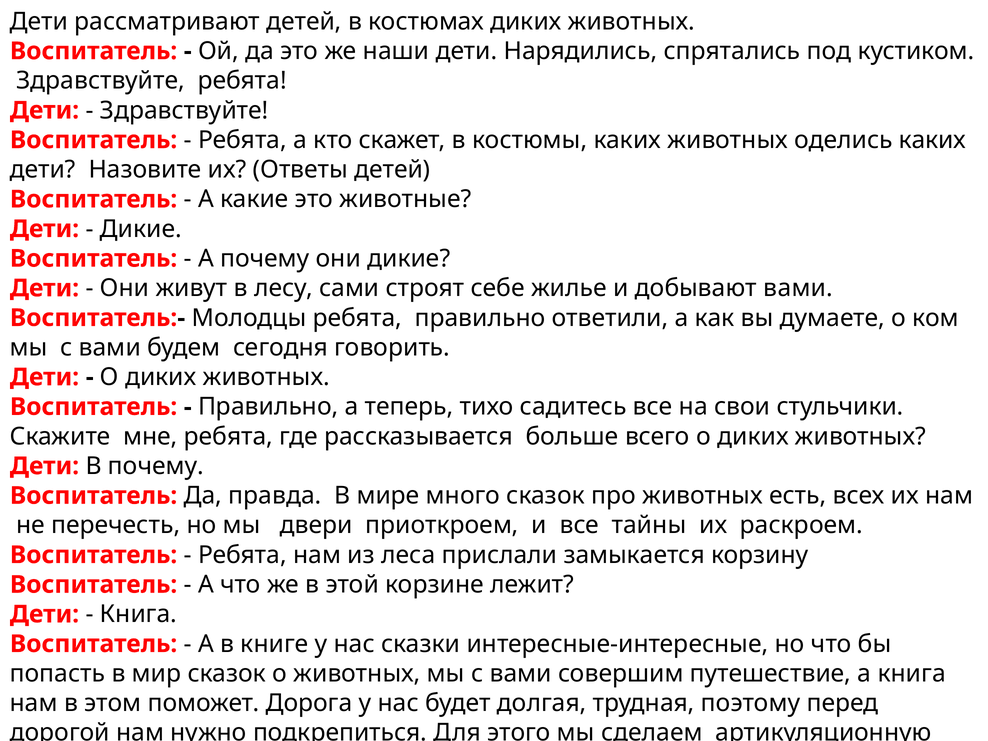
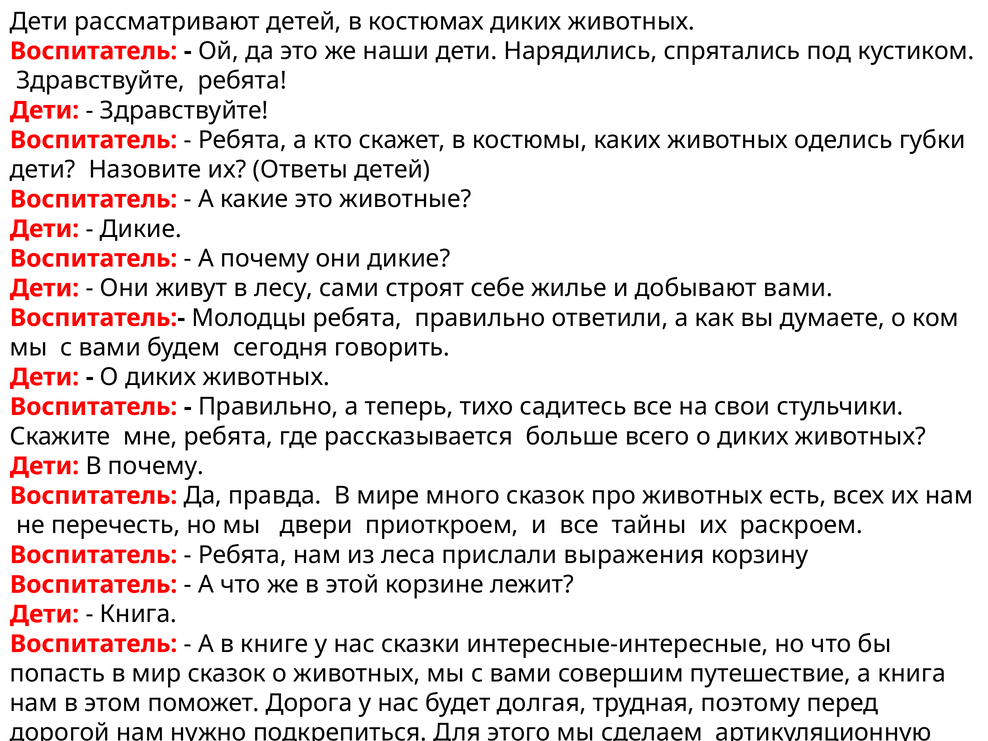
оделись каких: каких -> губки (932, 140)
замыкается: замыкается -> выражения (634, 555)
